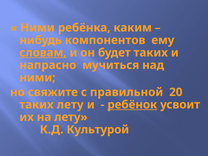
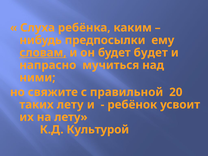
Ними: Ними -> Слуха (38, 28)
компонентов: компонентов -> предпосылки (105, 40)
будет таких: таких -> будет (151, 53)
ребёнок underline: present -> none (132, 105)
